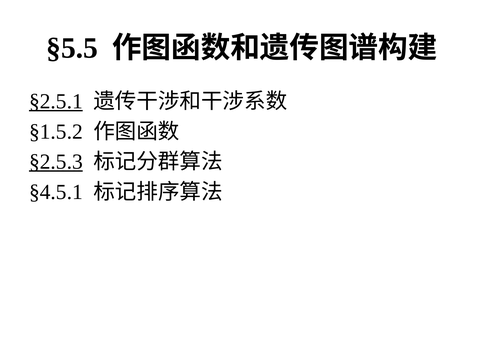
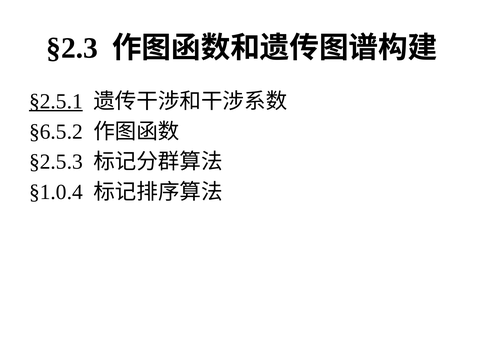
§5.5: §5.5 -> §2.3 (72, 48)
§1.5.2: §1.5.2 -> §6.5.2 (56, 132)
§2.5.3 underline: present -> none (56, 162)
§4.5.1: §4.5.1 -> §1.0.4 (56, 192)
